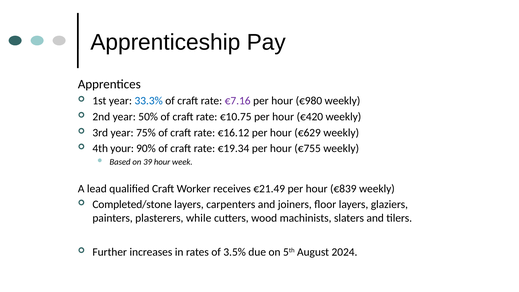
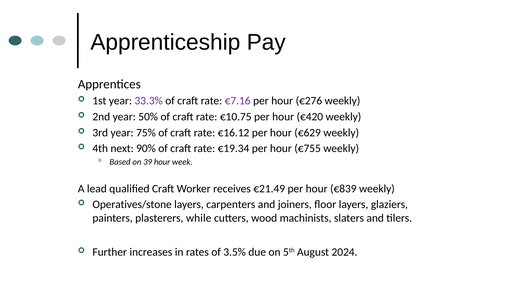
33.3% colour: blue -> purple (149, 101)
€980: €980 -> €276 (309, 101)
your: your -> next (122, 148)
Completed/stone: Completed/stone -> Operatives/stone (132, 204)
